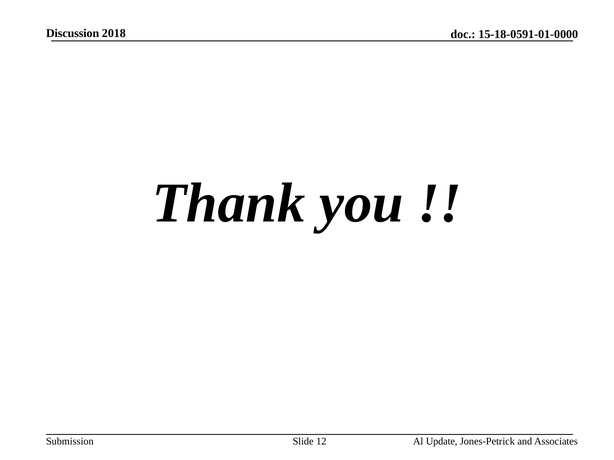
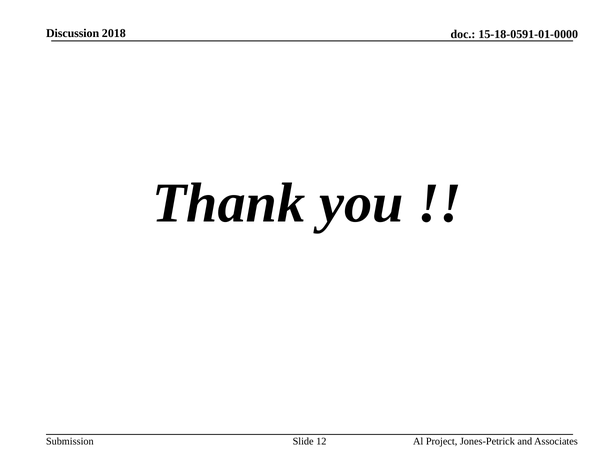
Update: Update -> Project (442, 442)
